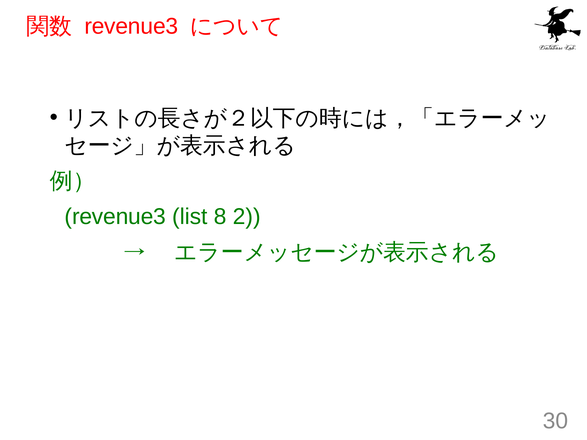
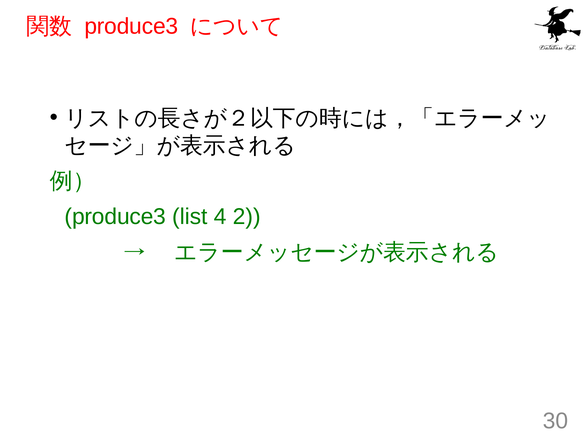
revenue3: revenue3 -> produce3 (131, 26)
revenue3: revenue3 -> produce3 (115, 217)
8: 8 -> 4 (220, 217)
